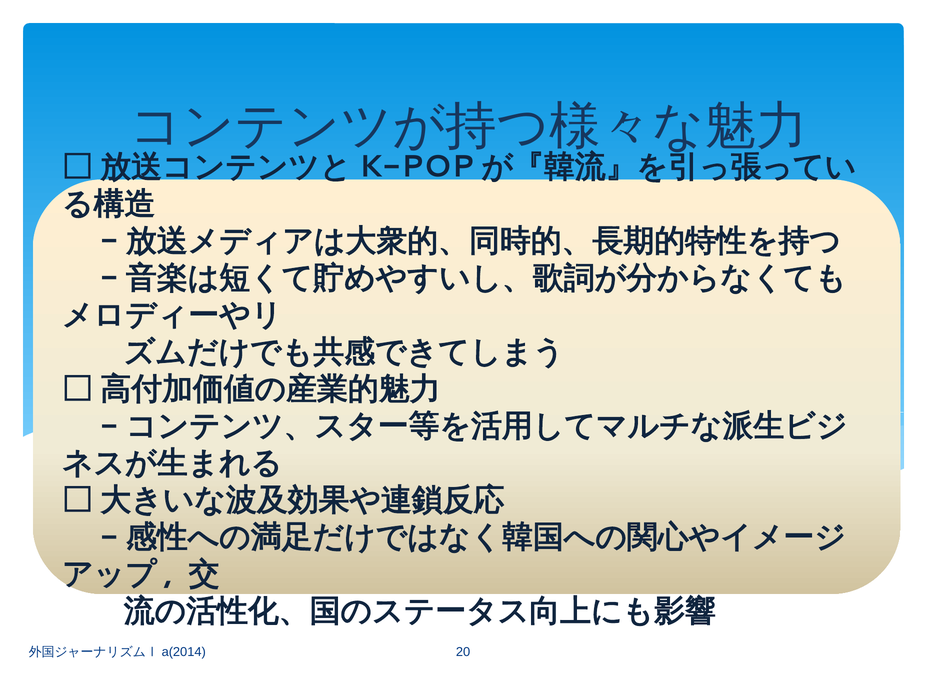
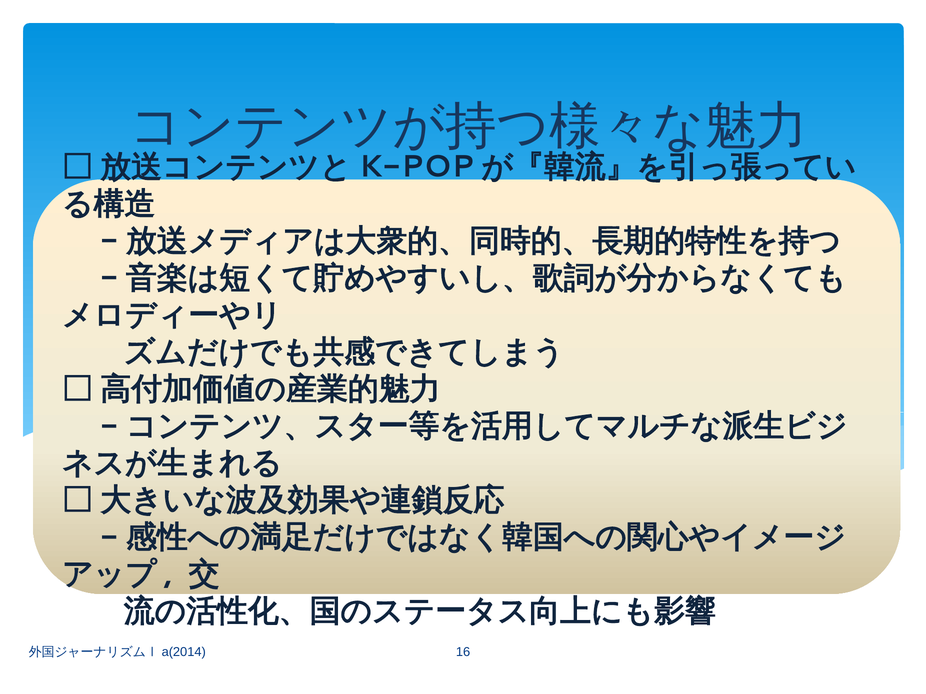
20: 20 -> 16 (463, 652)
